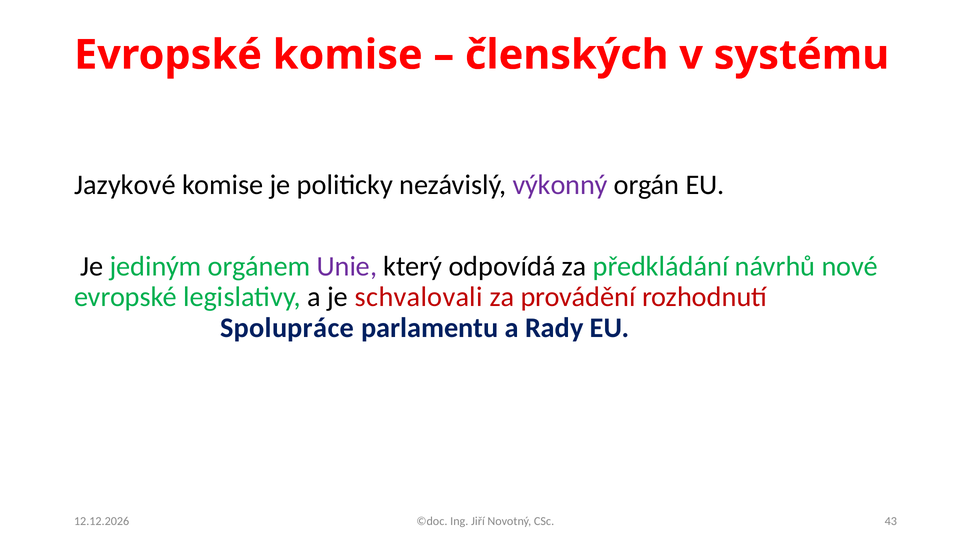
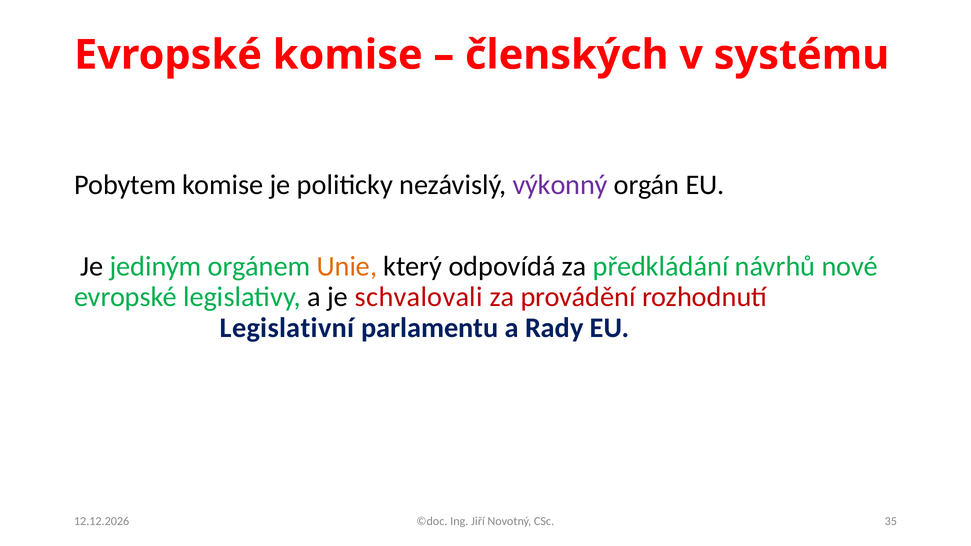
Jazykové: Jazykové -> Pobytem (125, 185)
Unie colour: purple -> orange (347, 267)
Spolupráce: Spolupráce -> Legislativní (287, 328)
43: 43 -> 35 (891, 521)
